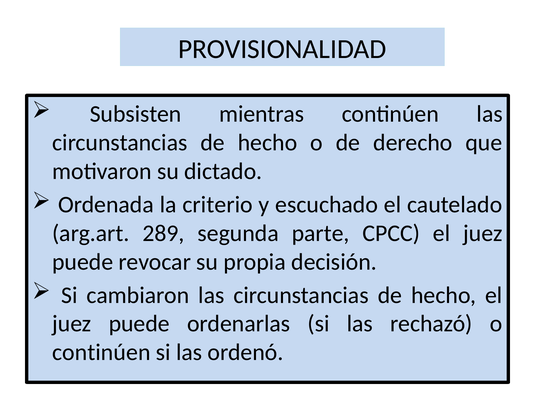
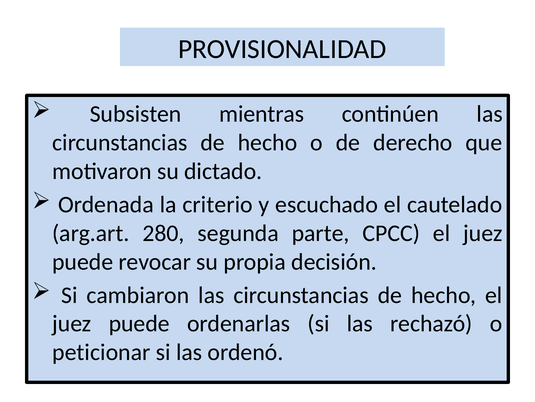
289: 289 -> 280 (164, 233)
continúen: continúen -> peticionar (101, 352)
